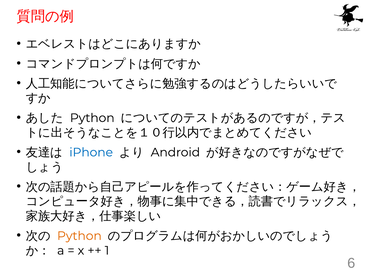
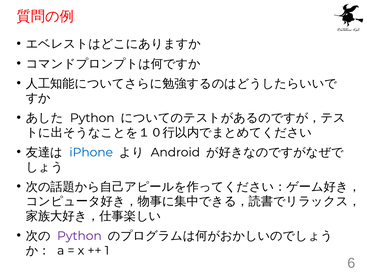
Python colour: orange -> purple (79, 236)
